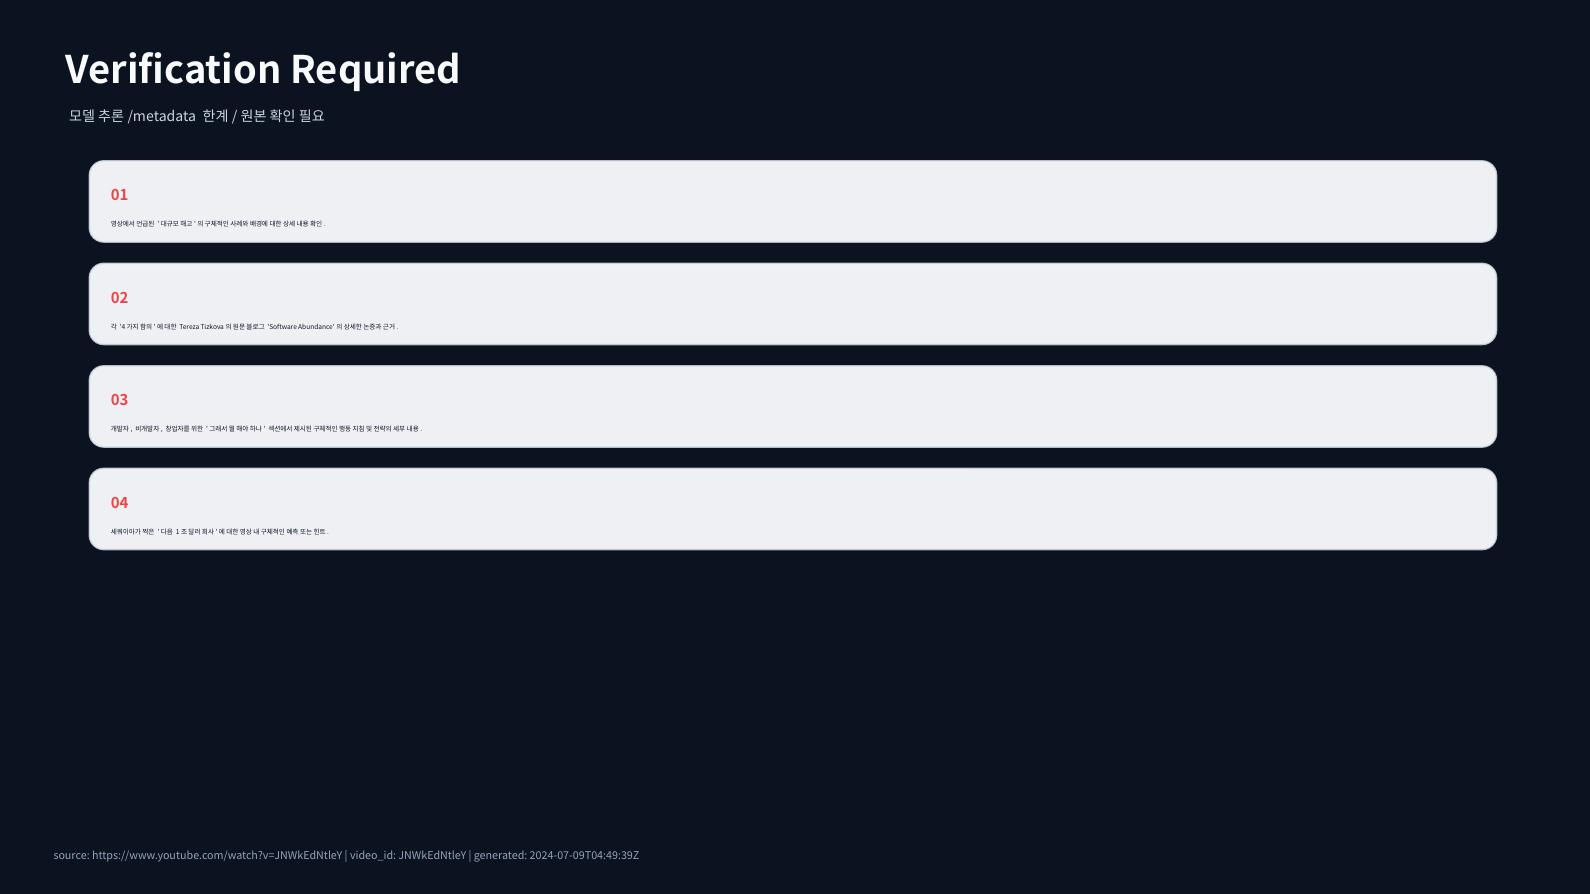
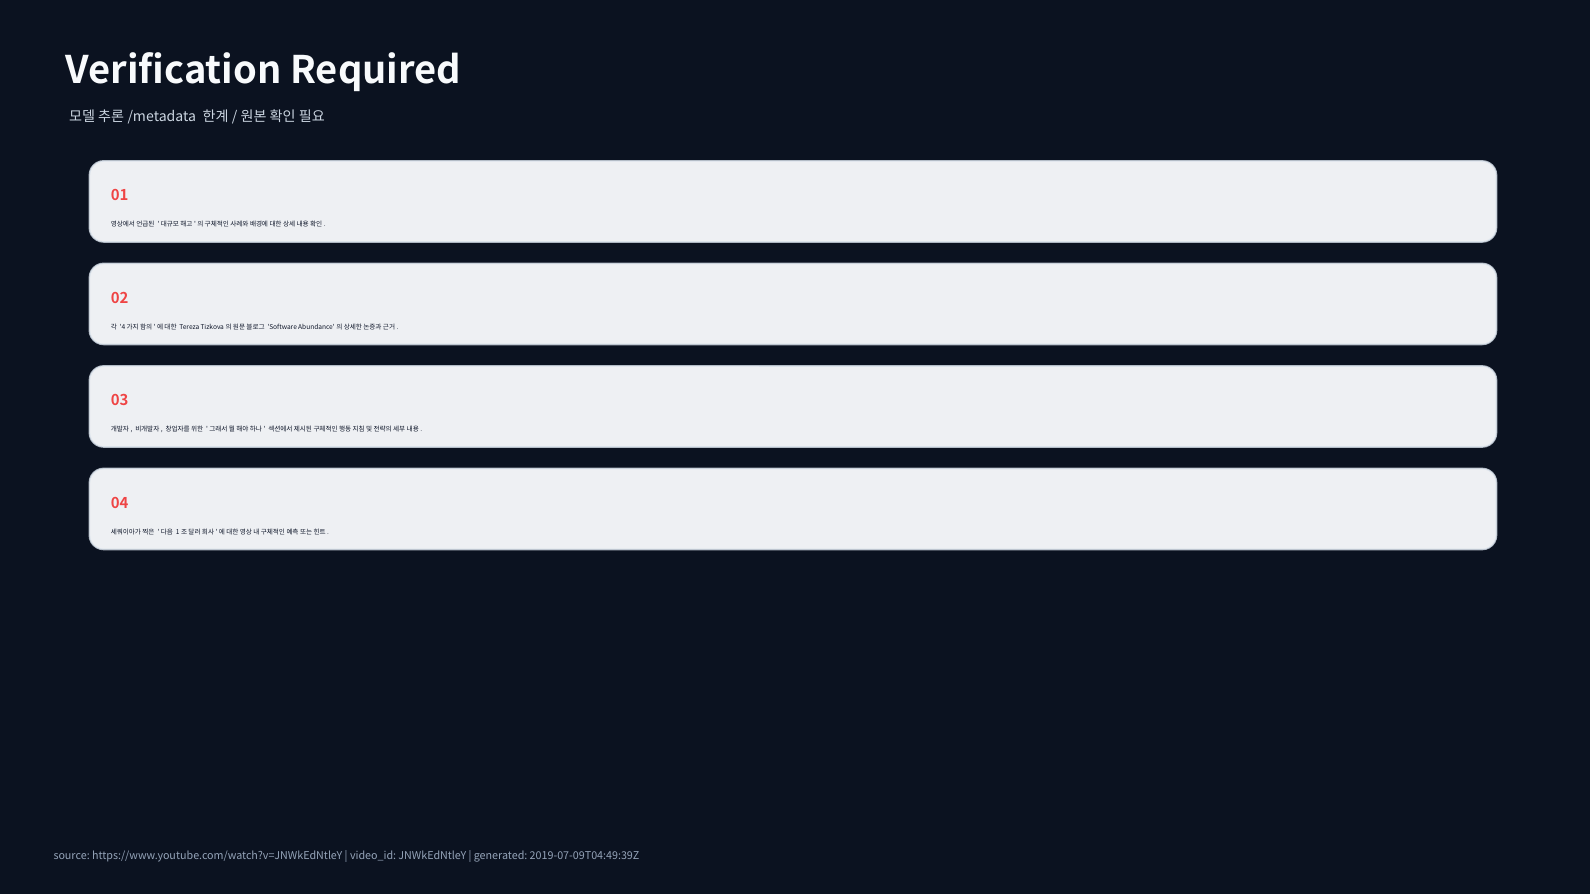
2024-07-09T04:49:39Z: 2024-07-09T04:49:39Z -> 2019-07-09T04:49:39Z (585, 856)
